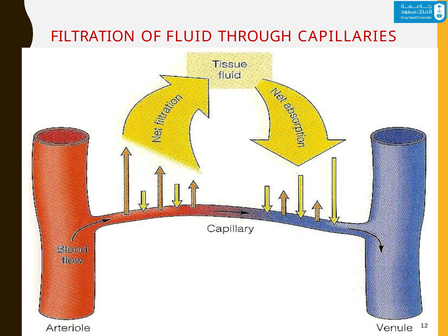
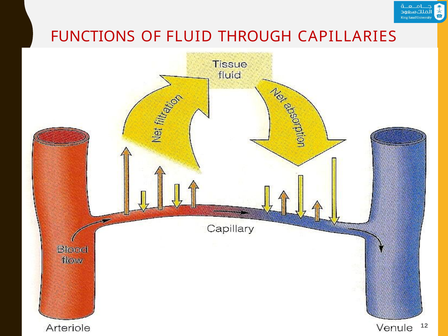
FILTRATION: FILTRATION -> FUNCTIONS (93, 37)
